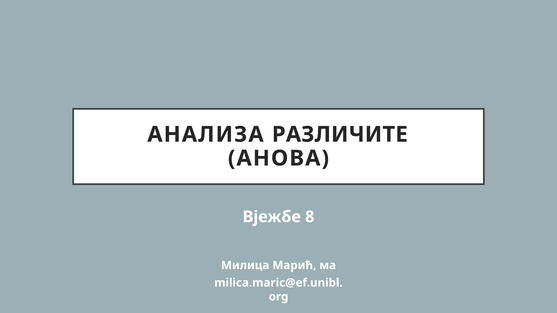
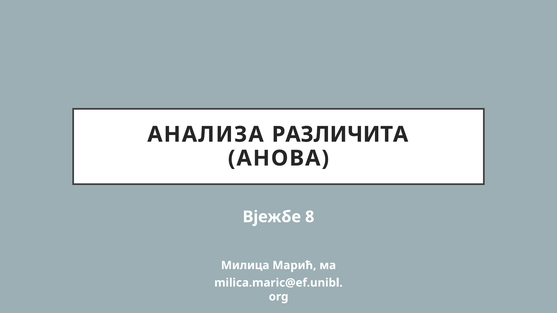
РАЗЛИЧИТЕ: РАЗЛИЧИТЕ -> РАЗЛИЧИТА (340, 135)
